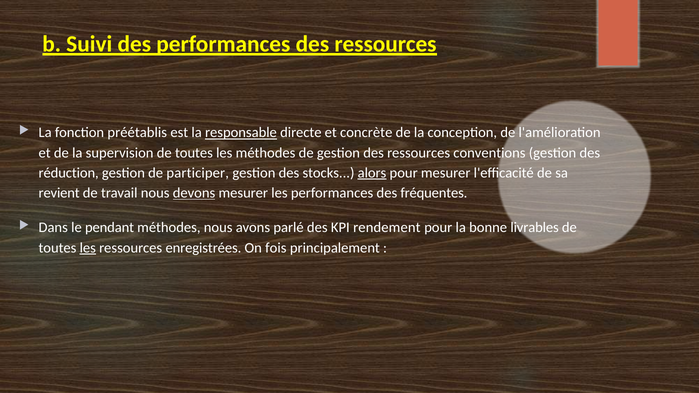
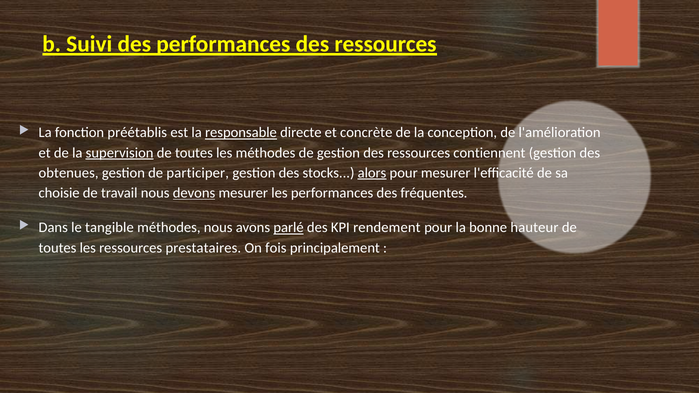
supervision underline: none -> present (120, 153)
conventions: conventions -> contiennent (489, 153)
réduction: réduction -> obtenues (69, 173)
revient: revient -> choisie (59, 193)
pendant: pendant -> tangible (109, 228)
parlé underline: none -> present (289, 228)
livrables: livrables -> hauteur (534, 228)
les underline: present -> none (88, 248)
enregistrées: enregistrées -> prestataires (203, 248)
